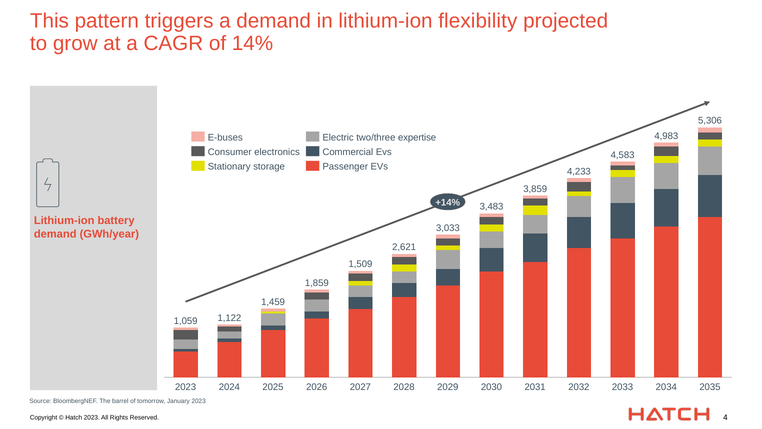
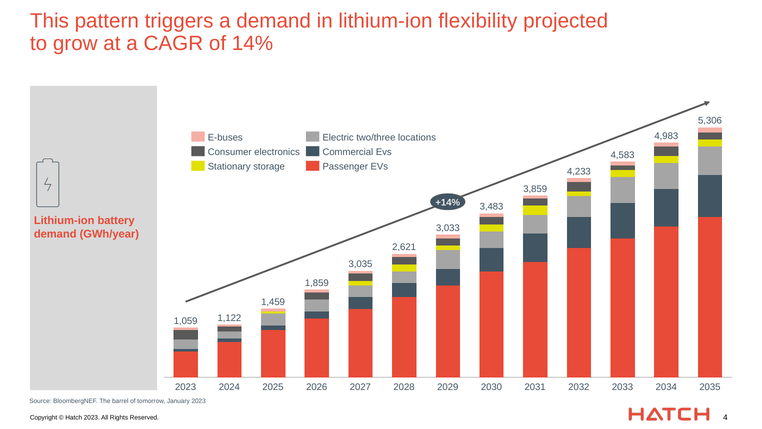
expertise: expertise -> locations (417, 138)
1,509: 1,509 -> 3,035 (360, 264)
